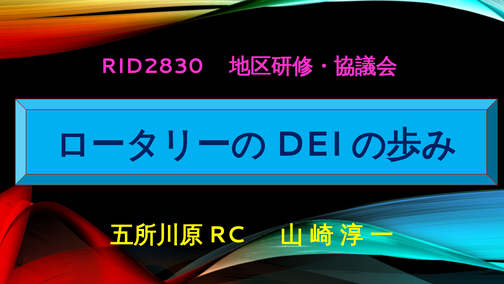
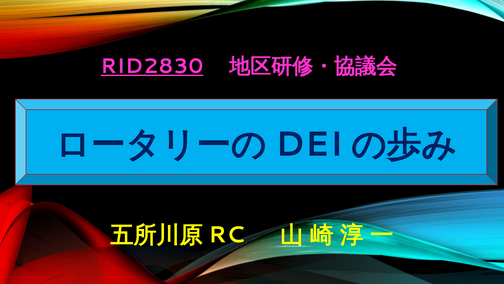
RID2830 underline: none -> present (152, 66)
